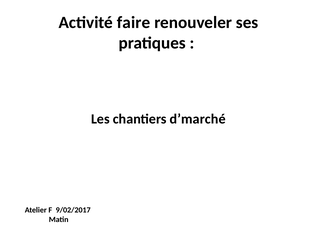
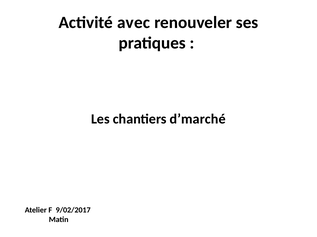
faire: faire -> avec (134, 23)
